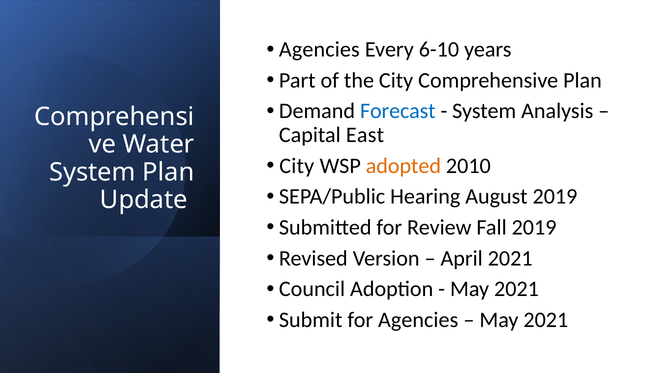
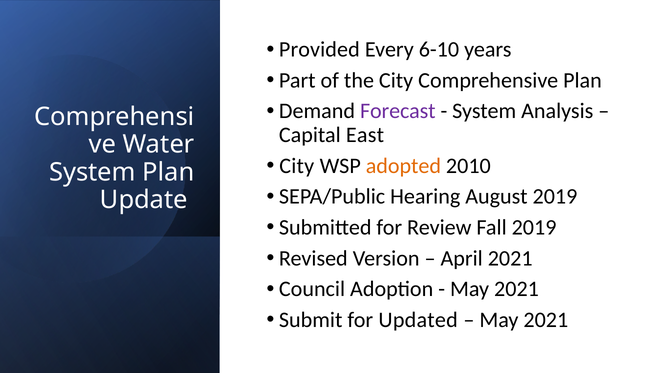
Agencies: Agencies -> Provided (319, 50)
Forecast colour: blue -> purple (398, 111)
for Agencies: Agencies -> Updated (418, 320)
